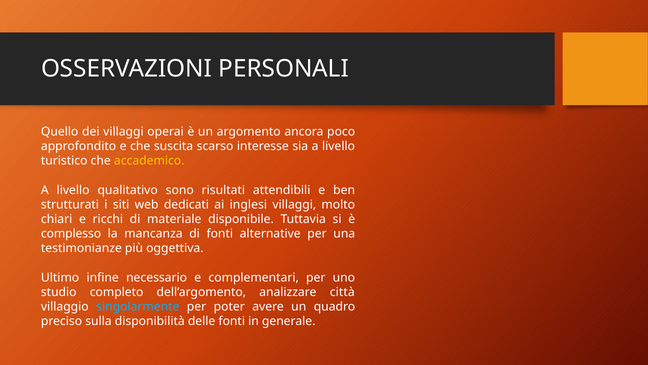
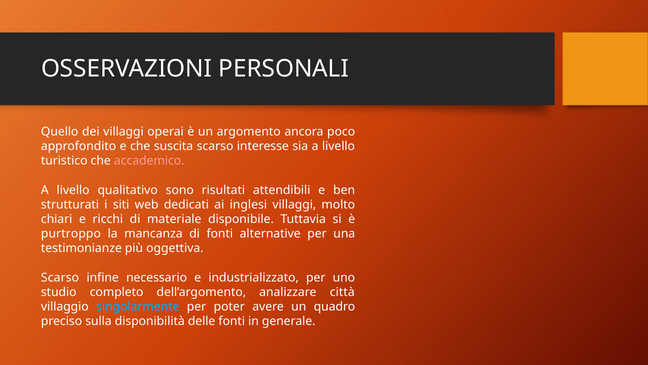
accademico colour: yellow -> pink (149, 161)
complesso: complesso -> purtroppo (71, 234)
Ultimo: Ultimo -> Scarso (60, 277)
complementari: complementari -> industrializzato (254, 277)
